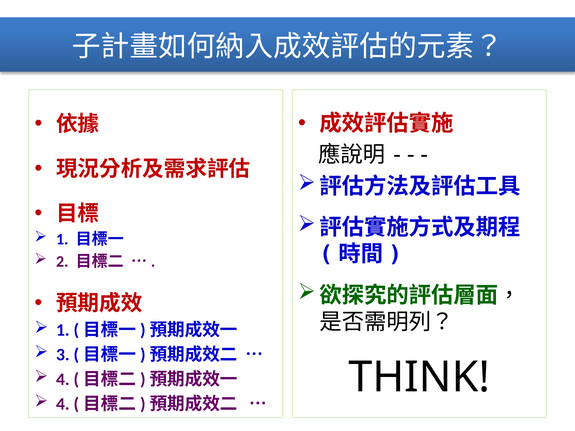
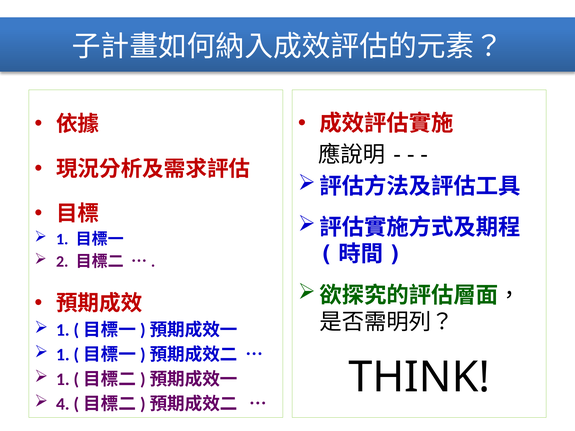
3: 3 -> 1 (63, 355)
4: 4 -> 1 (63, 380)
